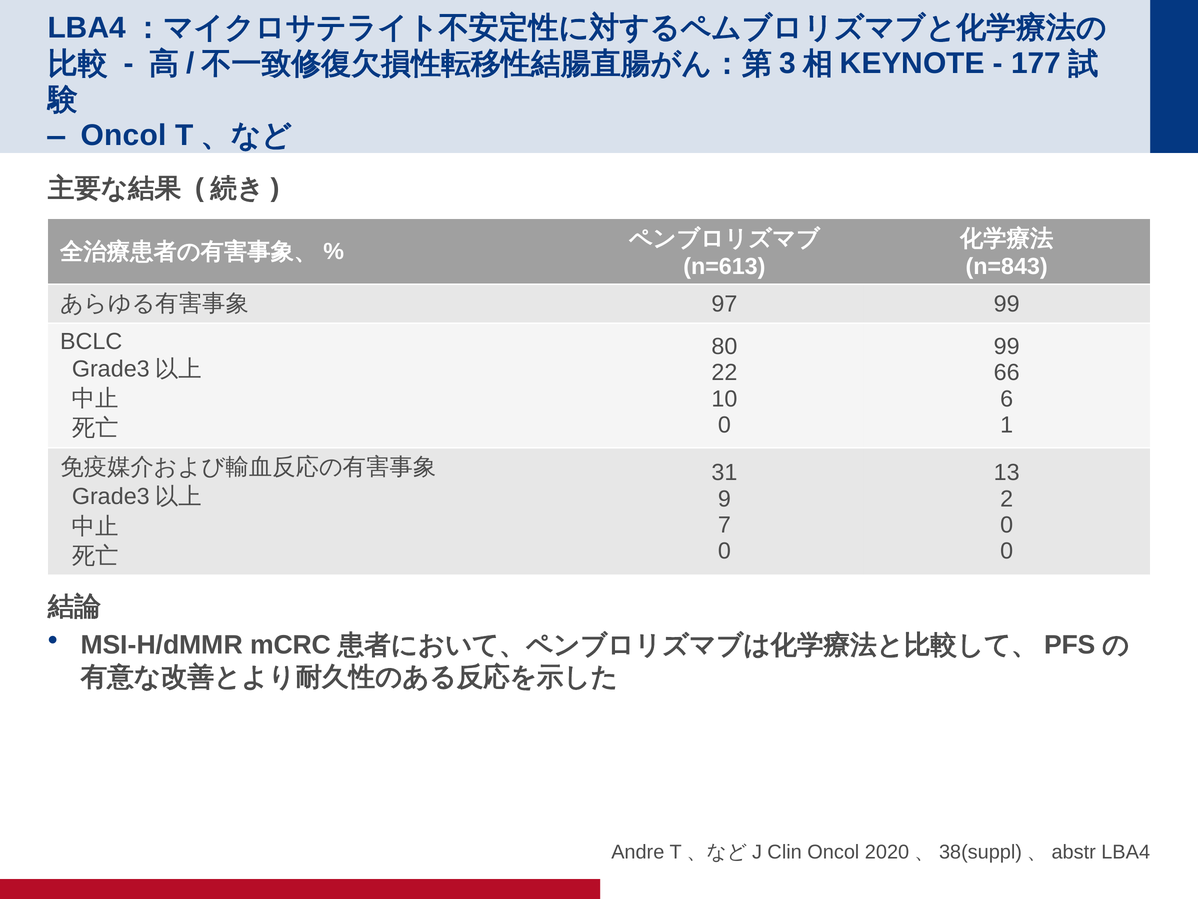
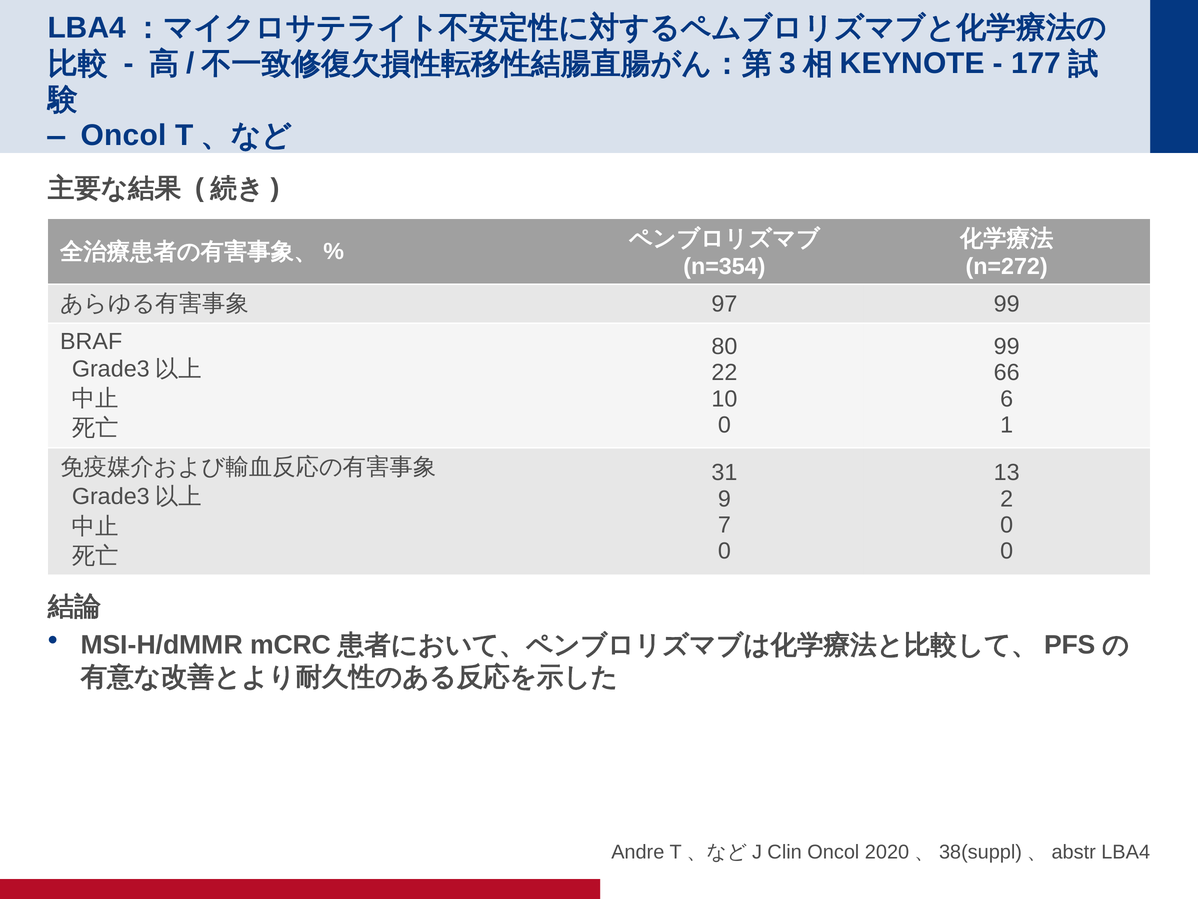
n=613: n=613 -> n=354 (724, 266)
n=843: n=843 -> n=272 (1007, 266)
BCLC: BCLC -> BRAF (91, 341)
